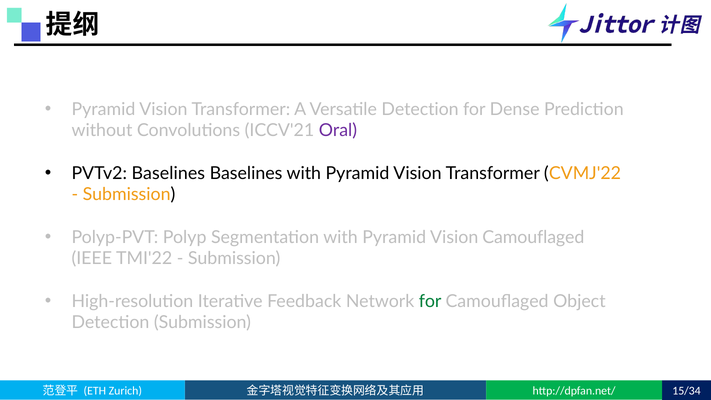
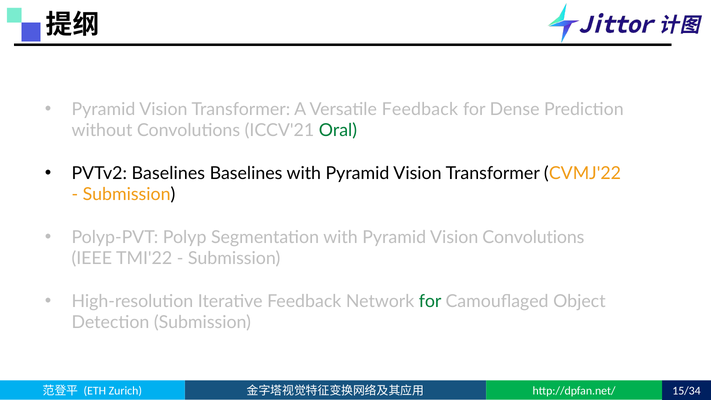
Versatile Detection: Detection -> Feedback (420, 109)
Oral colour: purple -> green (338, 131)
Vision Camouflaged: Camouflaged -> Convolutions (533, 237)
